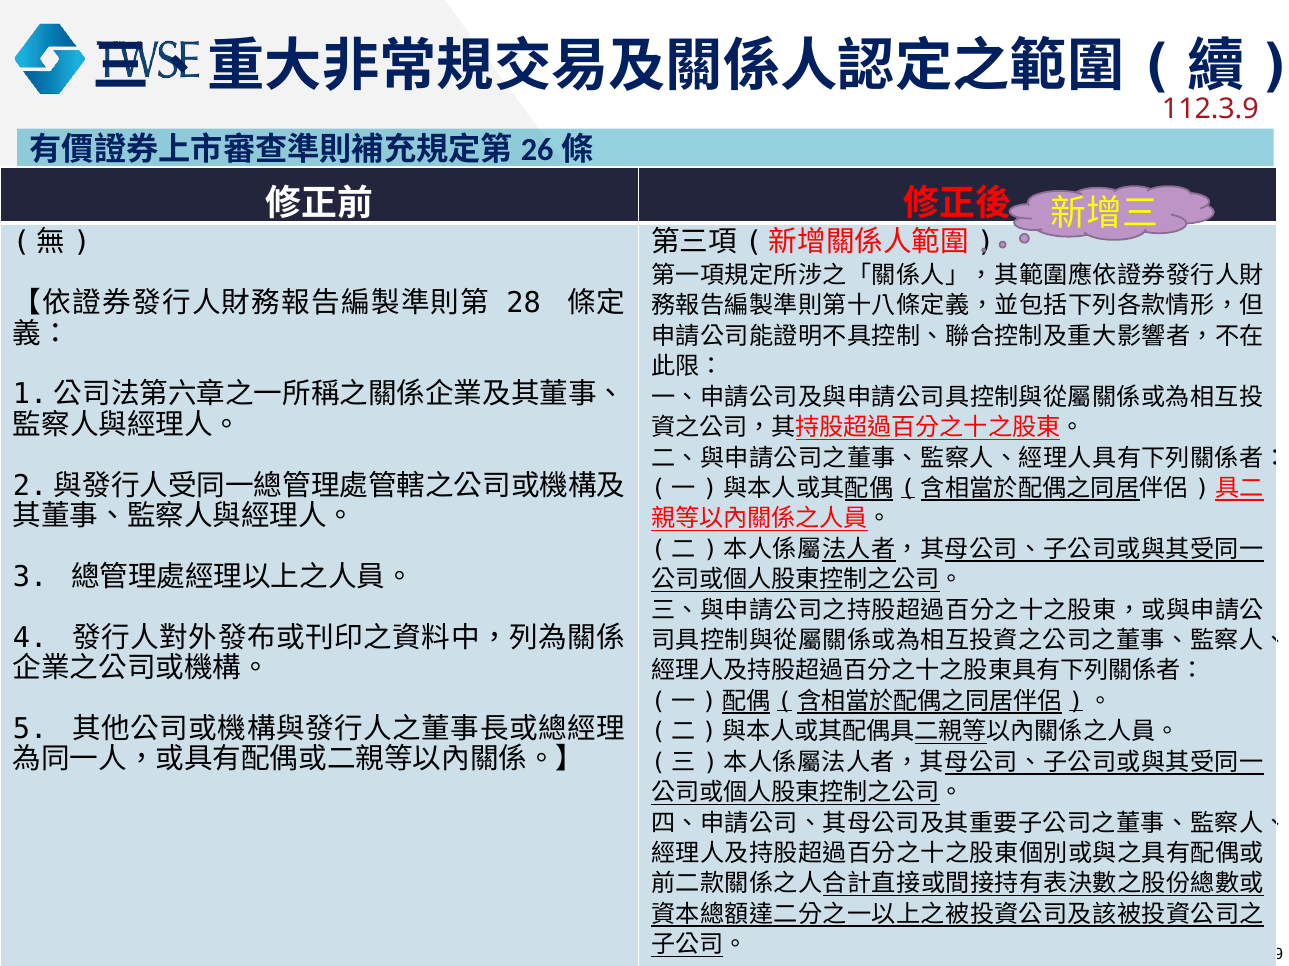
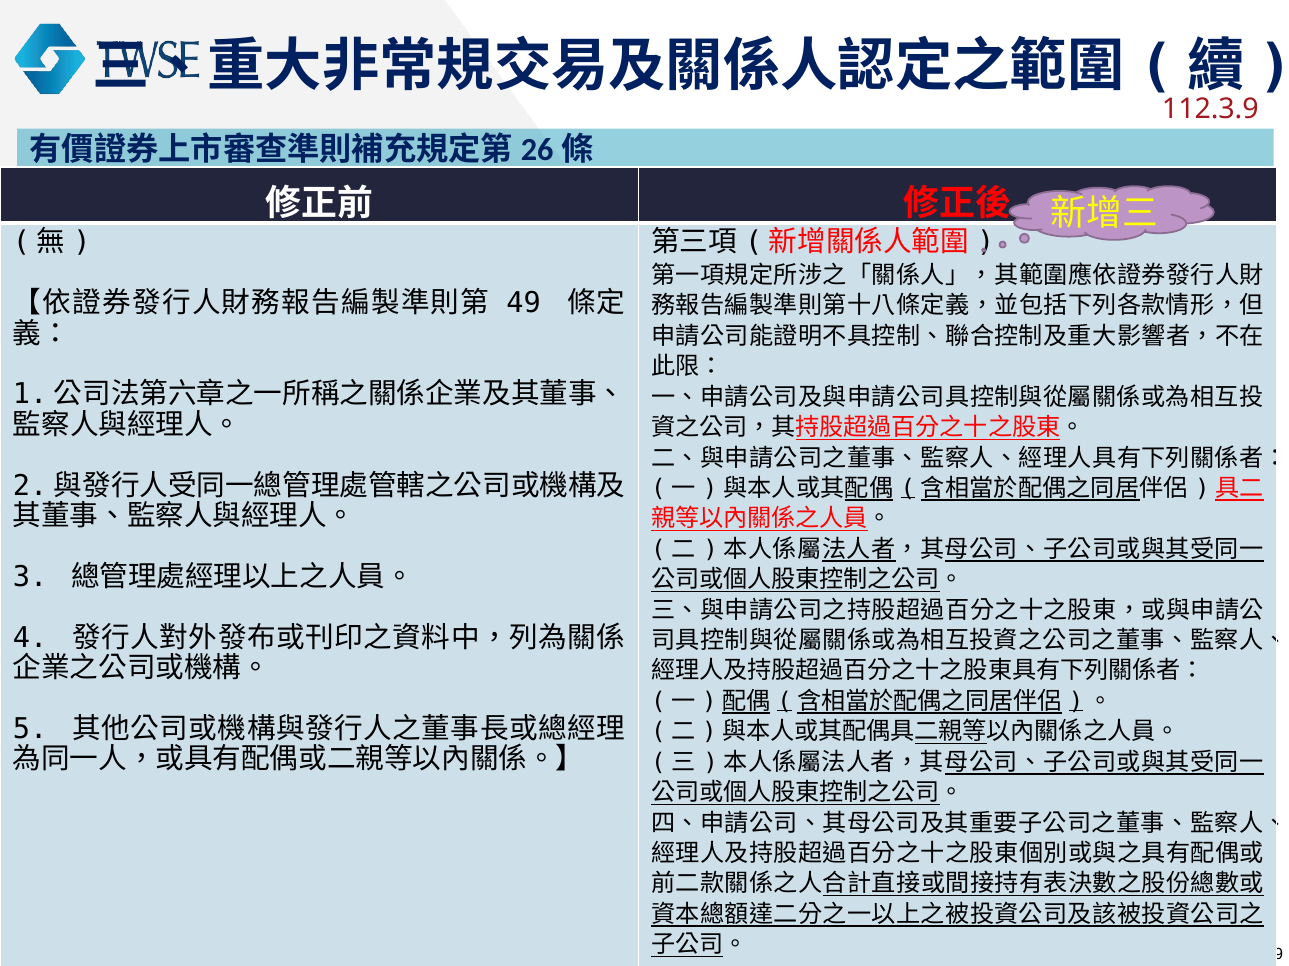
28: 28 -> 49 (524, 303)
